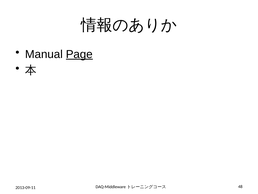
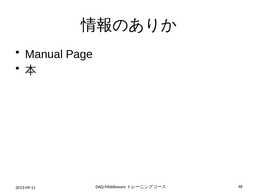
Page underline: present -> none (79, 54)
